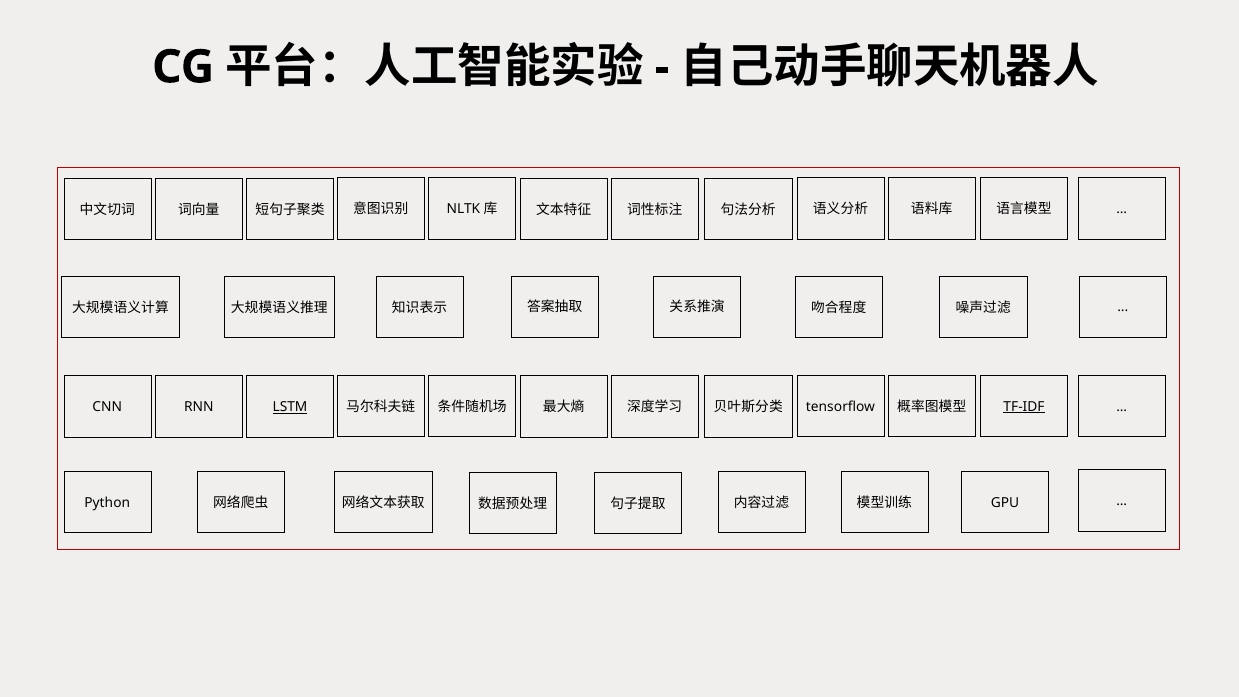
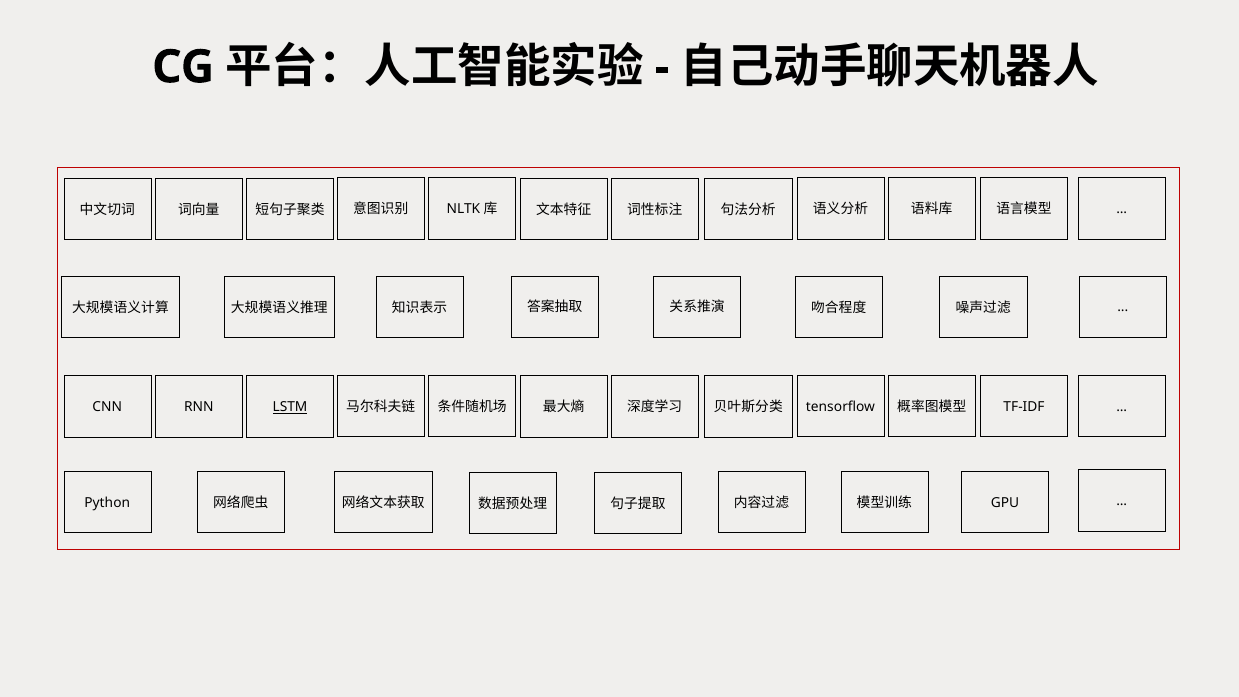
TF-IDF underline: present -> none (1024, 407)
